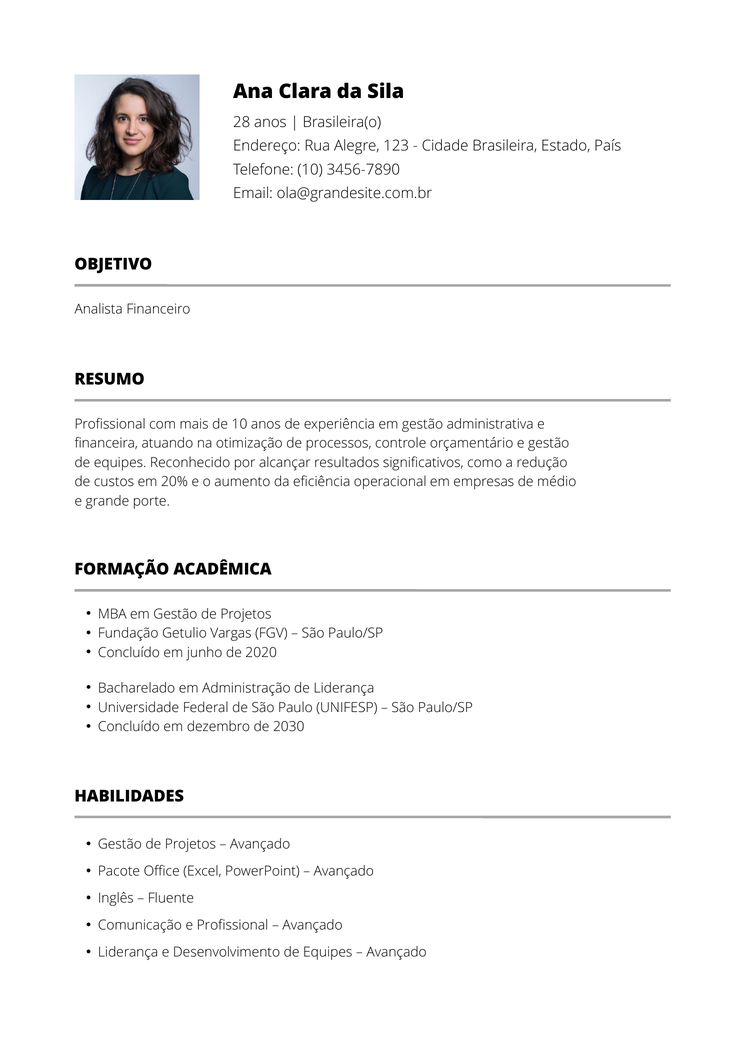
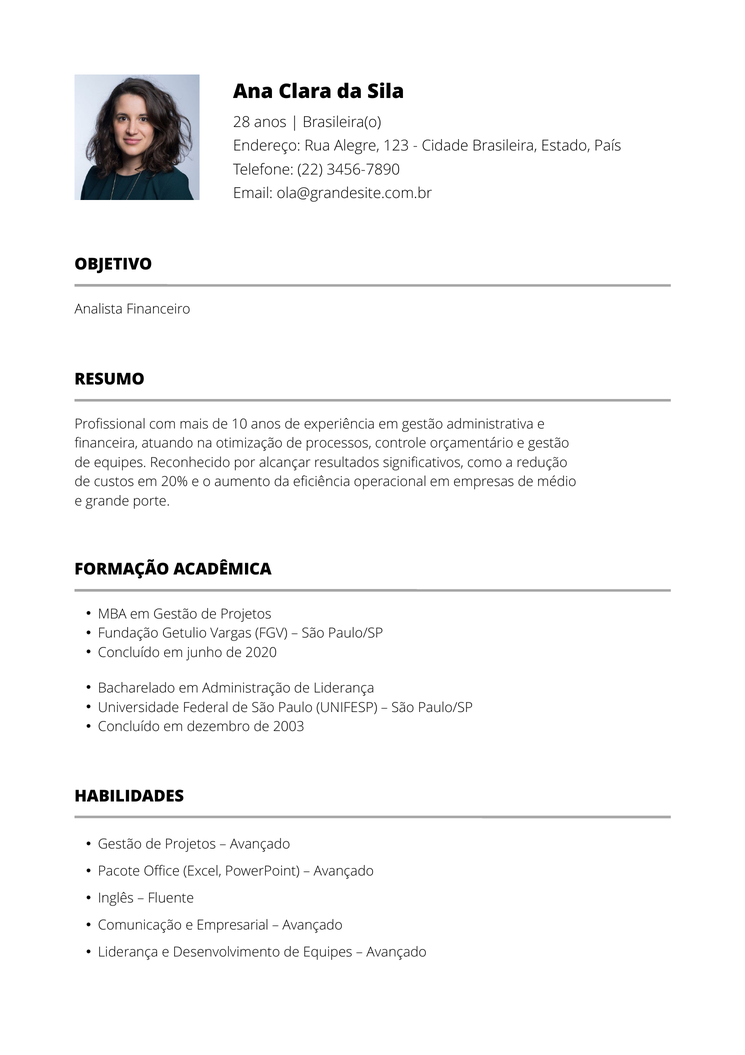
Telefone 10: 10 -> 22 (310, 170)
2030: 2030 -> 2003 (289, 726)
e Profissional: Profissional -> Empresarial (233, 925)
